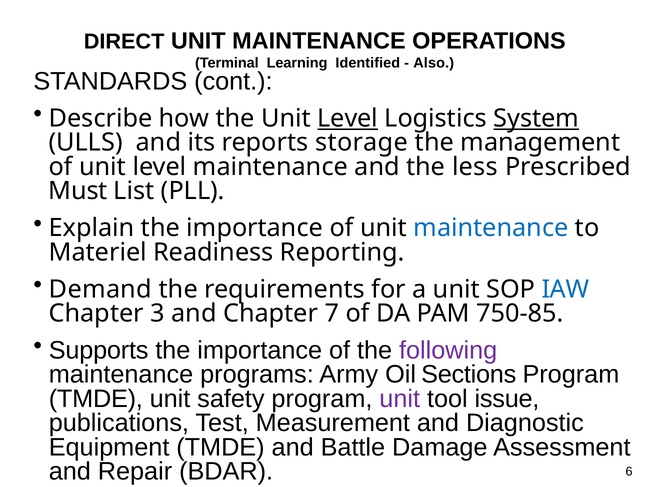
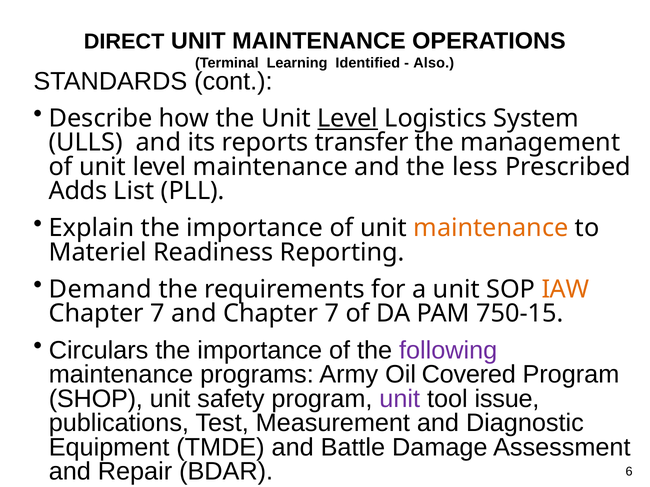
System underline: present -> none (536, 118)
storage: storage -> transfer (362, 143)
Must: Must -> Adds (78, 191)
maintenance colour: blue -> orange (491, 228)
IAW colour: blue -> orange (566, 289)
3: 3 -> 7 (158, 314)
750-85: 750-85 -> 750-15 (520, 314)
Supports: Supports -> Circulars (99, 351)
Sections: Sections -> Covered (469, 375)
TMDE: TMDE -> SHOP (96, 399)
